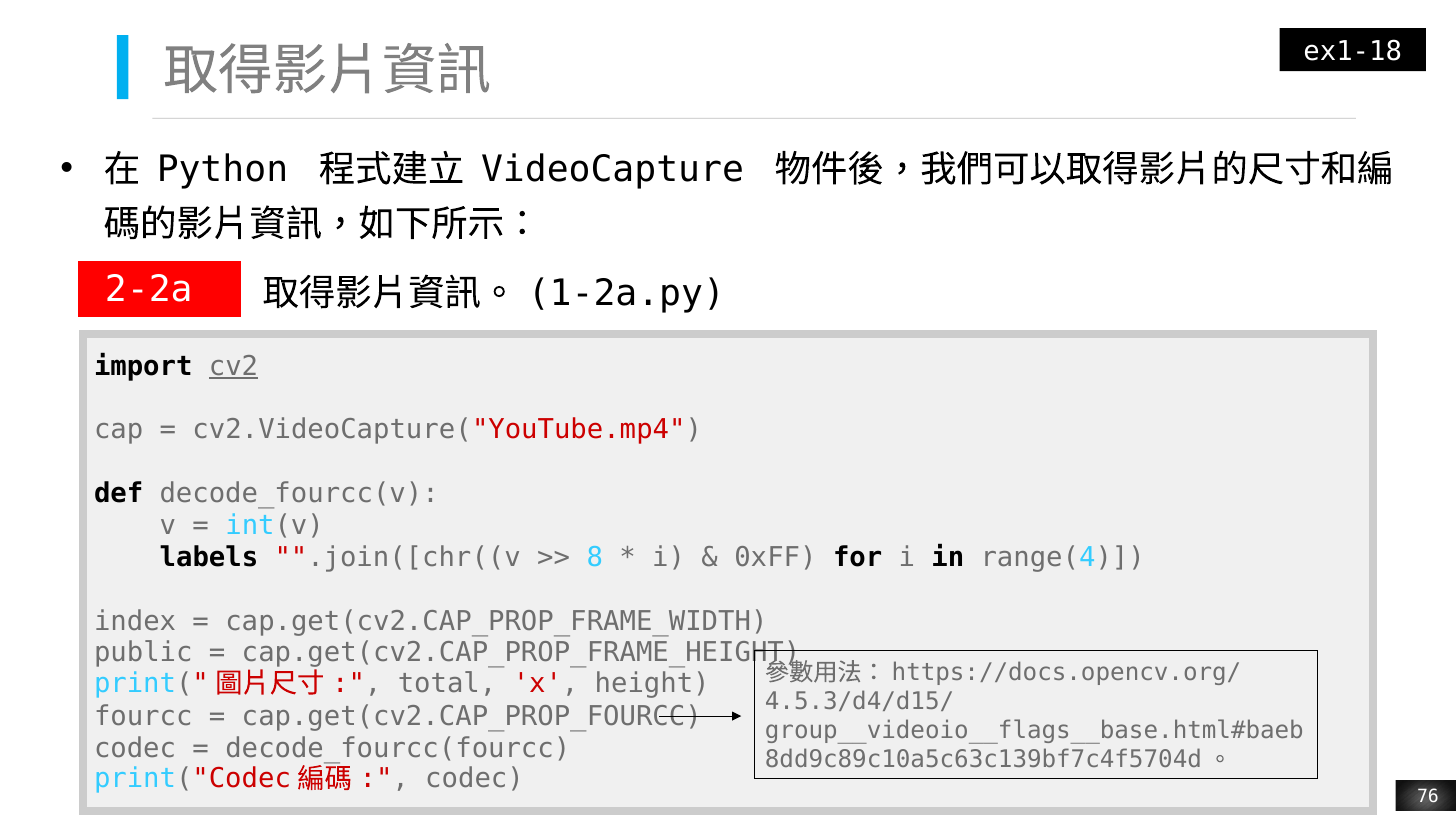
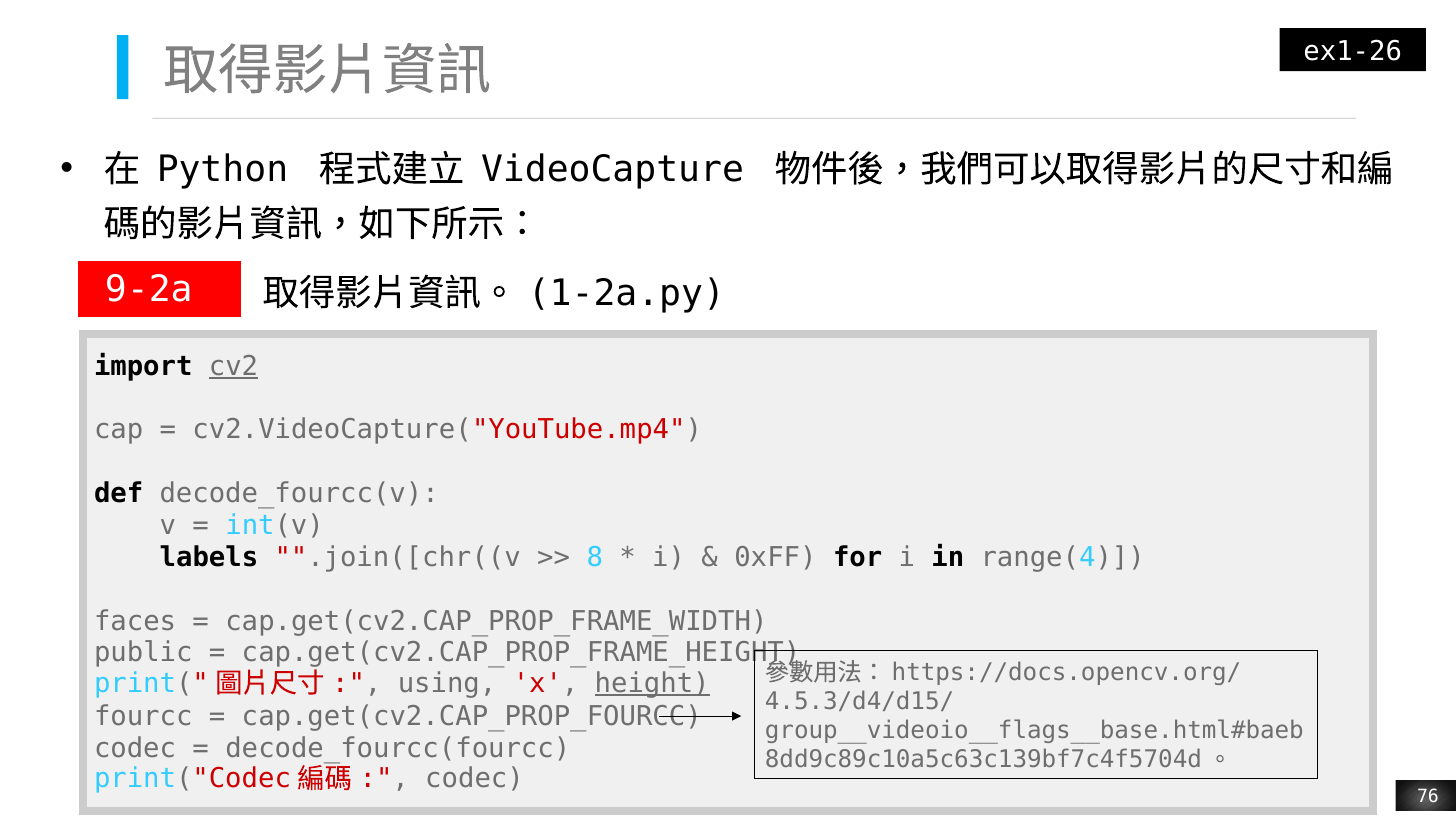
ex1-18: ex1-18 -> ex1-26 (1353, 52)
2-2a: 2-2a -> 9-2a (149, 290)
index: index -> faces (135, 621)
total: total -> using (447, 683)
height underline: none -> present (652, 683)
